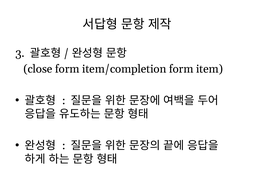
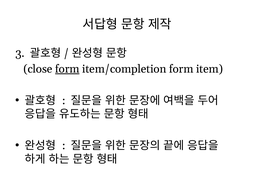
form underline: none -> present (67, 69)
